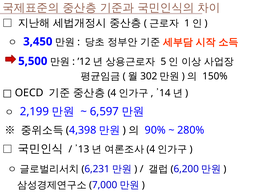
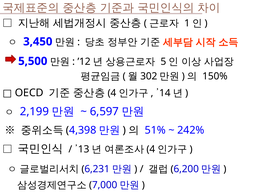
90%: 90% -> 51% (155, 130)
280%: 280% -> 242% (191, 130)
